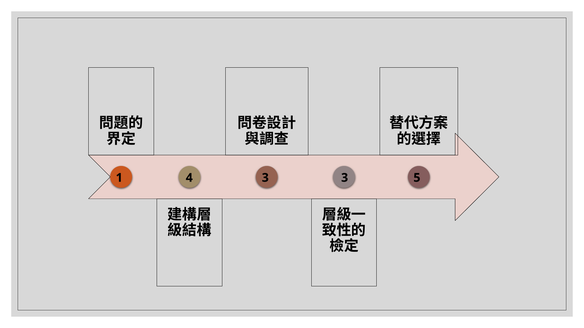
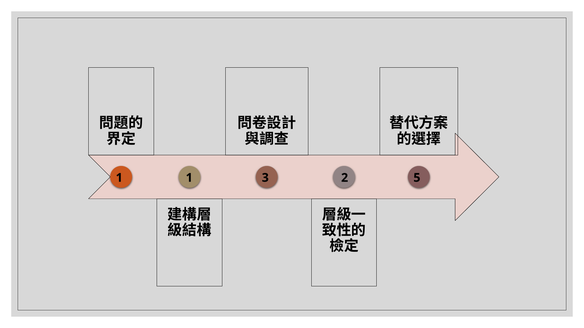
1 4: 4 -> 1 (189, 178)
3 3: 3 -> 2 (345, 178)
